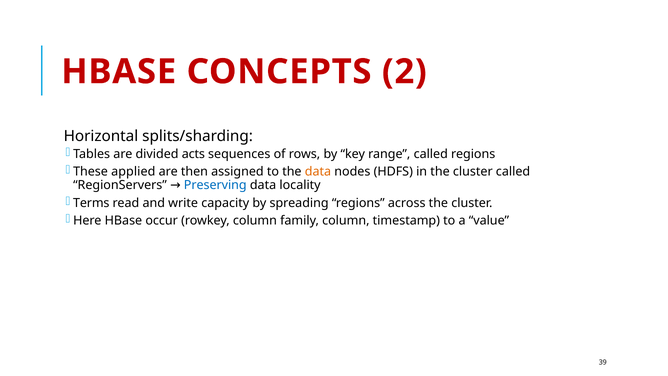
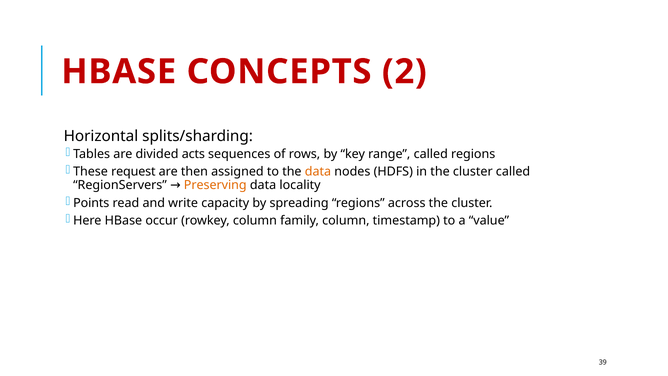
applied: applied -> request (133, 171)
Preserving colour: blue -> orange (215, 185)
Terms: Terms -> Points (91, 203)
